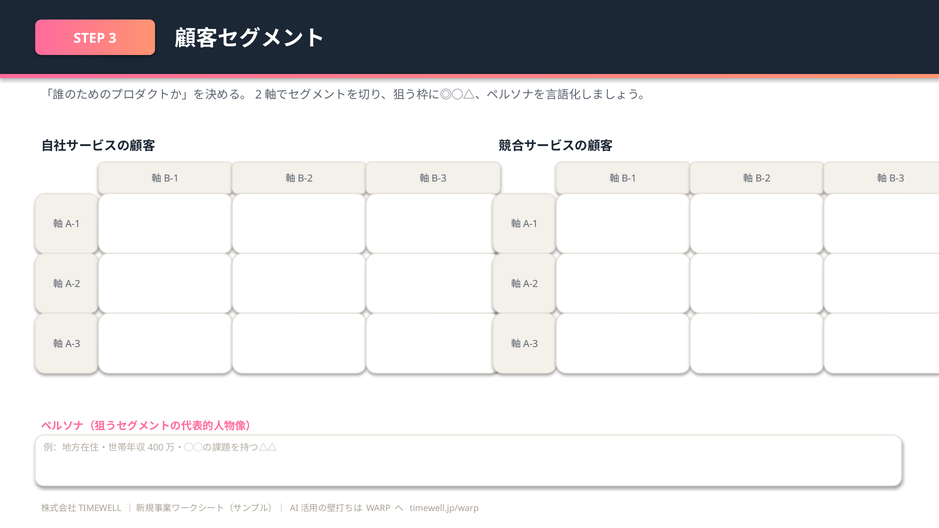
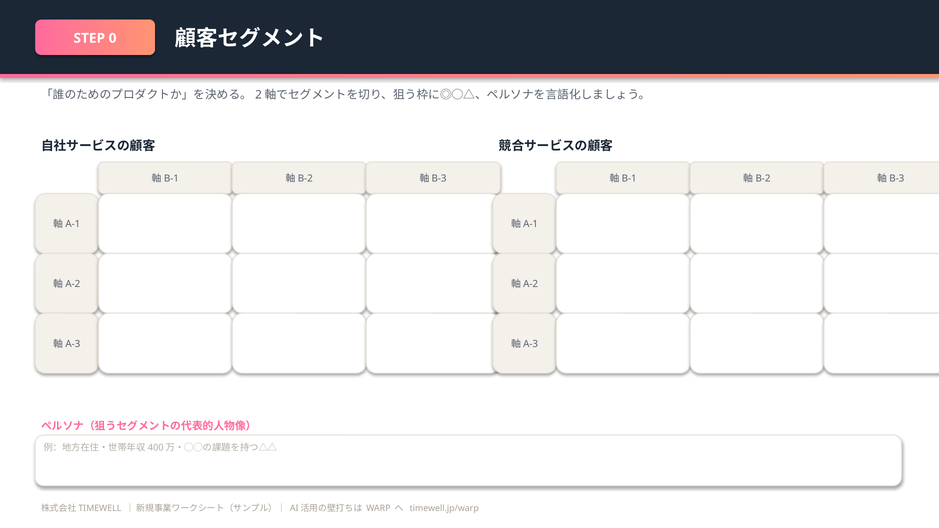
3: 3 -> 0 (113, 38)
